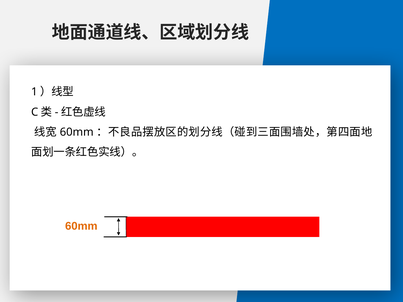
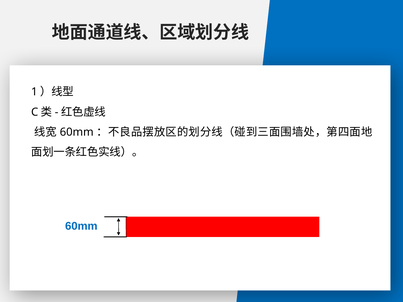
60mm colour: orange -> blue (81, 226)
